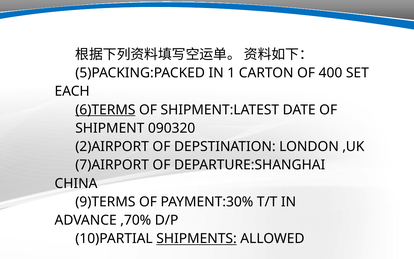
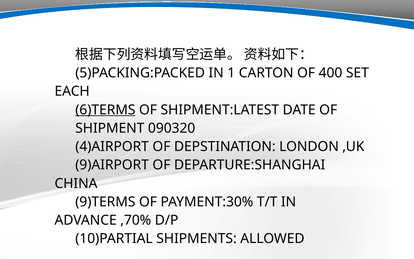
2)AIRPORT: 2)AIRPORT -> 4)AIRPORT (112, 146)
7)AIRPORT: 7)AIRPORT -> 9)AIRPORT (112, 165)
SHIPMENTS underline: present -> none (197, 238)
